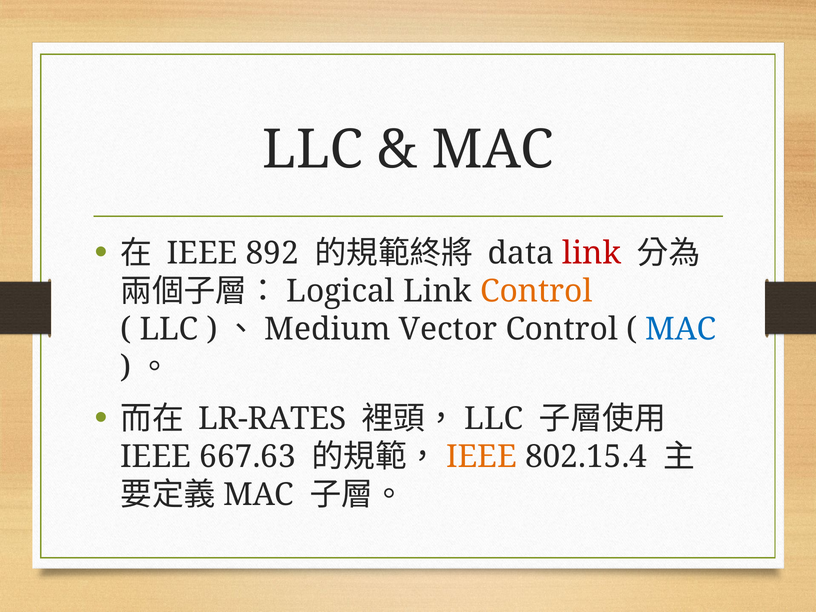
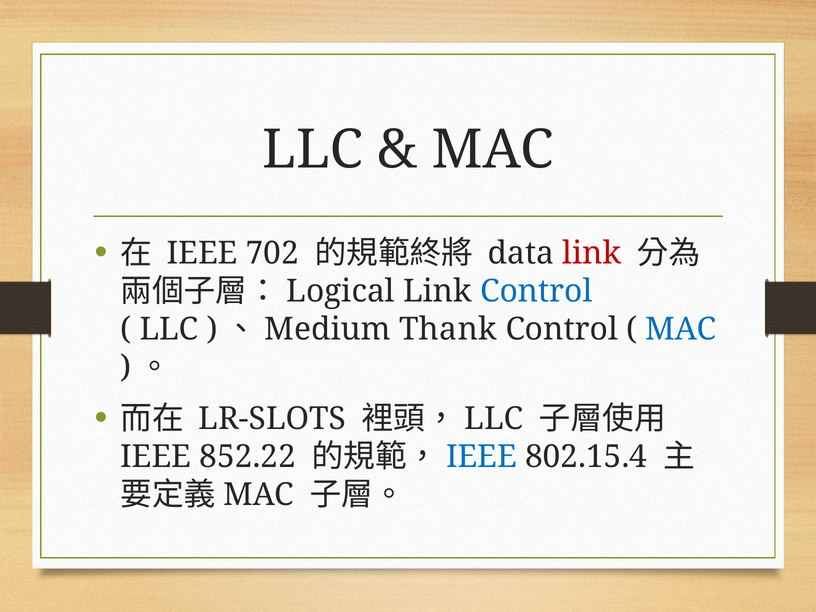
892: 892 -> 702 (272, 253)
Control colour: orange -> blue (536, 291)
Vector: Vector -> Thank (448, 329)
LR-RATES: LR-RATES -> LR-SLOTS (272, 419)
667.63: 667.63 -> 852.22 (248, 457)
IEEE colour: orange -> blue (481, 457)
